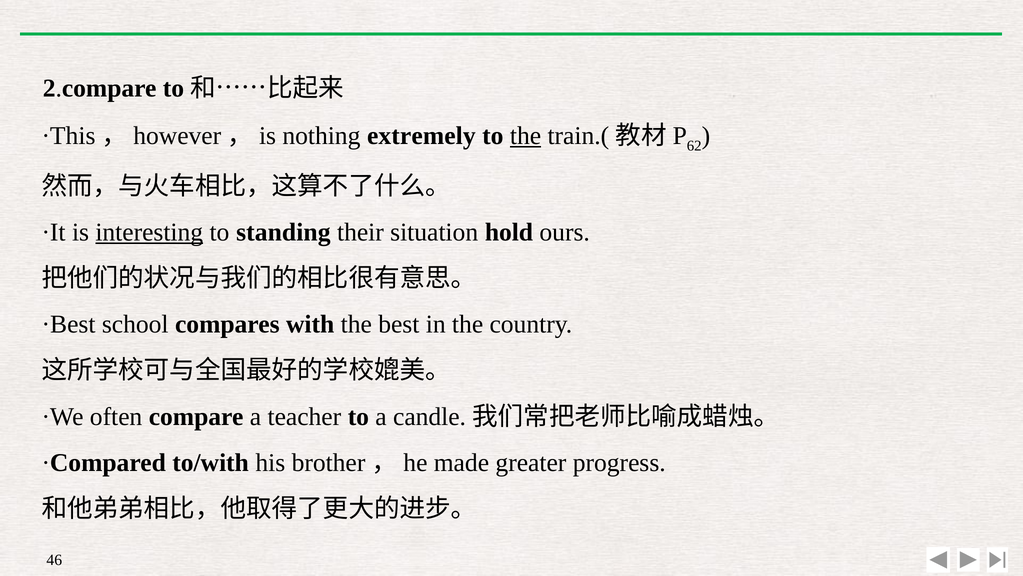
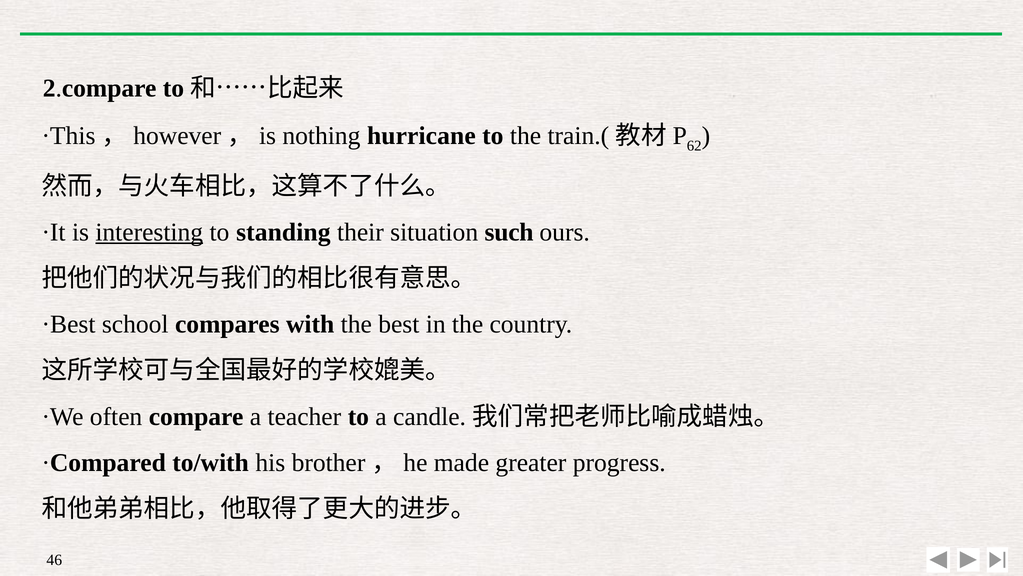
extremely: extremely -> hurricane (421, 136)
the underline: present -> none (526, 136)
hold: hold -> such (509, 232)
